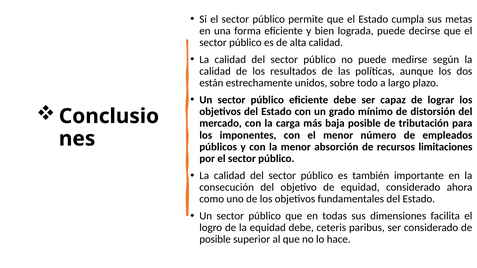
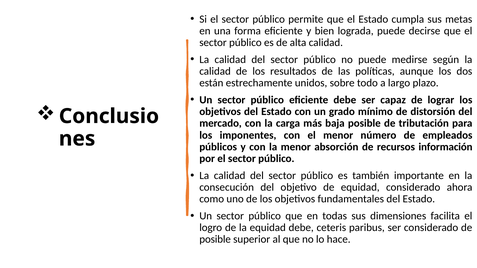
limitaciones: limitaciones -> información (446, 147)
